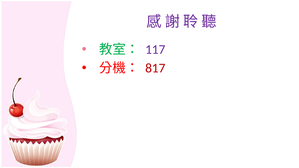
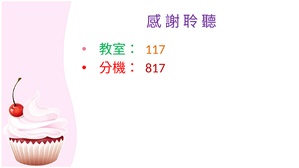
117 colour: purple -> orange (155, 50)
